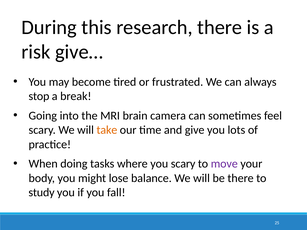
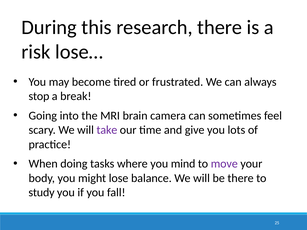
give…: give… -> lose… (79, 52)
take colour: orange -> purple (107, 130)
you scary: scary -> mind (183, 164)
